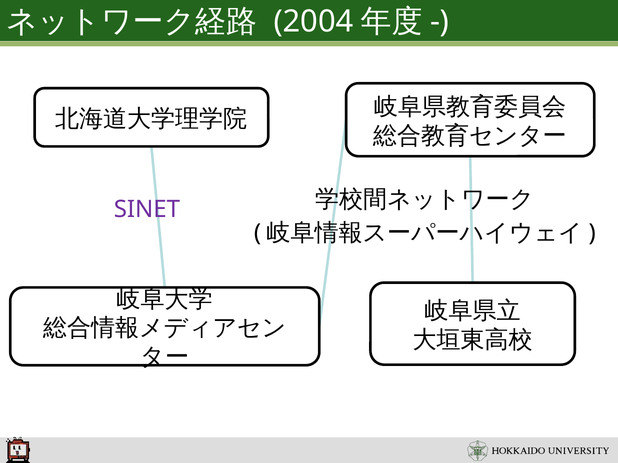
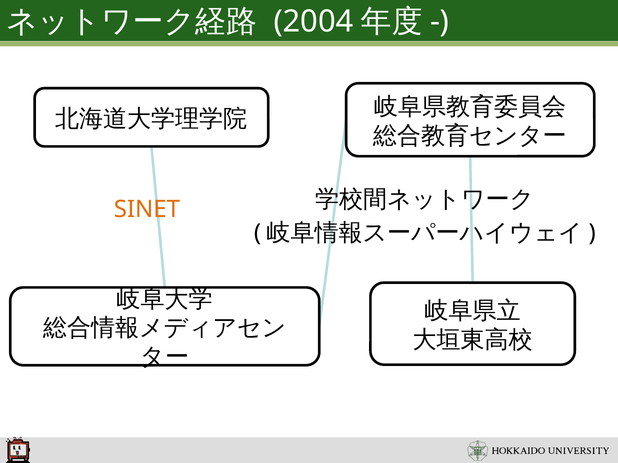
SINET colour: purple -> orange (147, 210)
